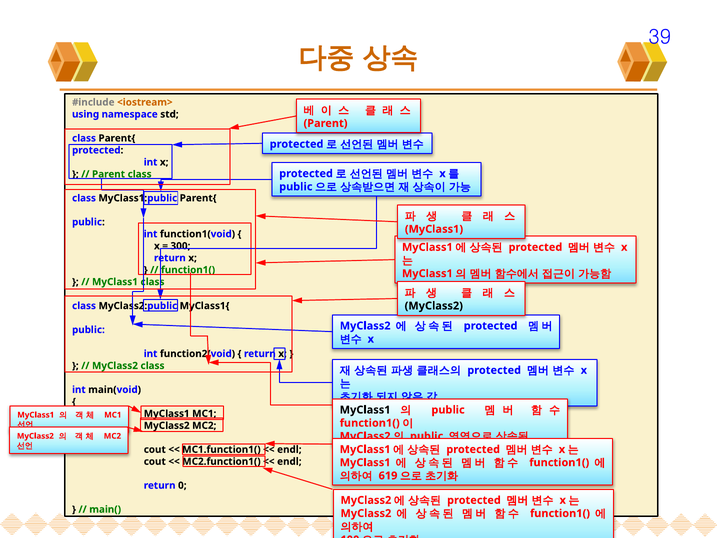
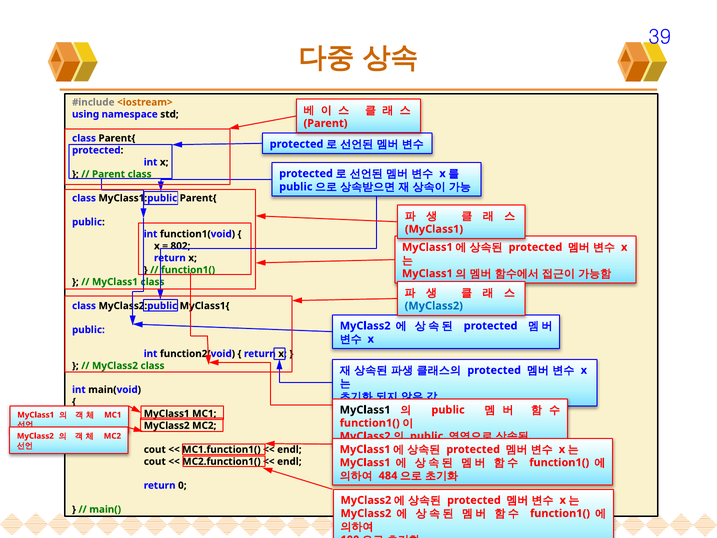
300: 300 -> 802 (180, 246)
MyClass2 colour: black -> blue (434, 306)
619: 619 -> 484 (388, 476)
